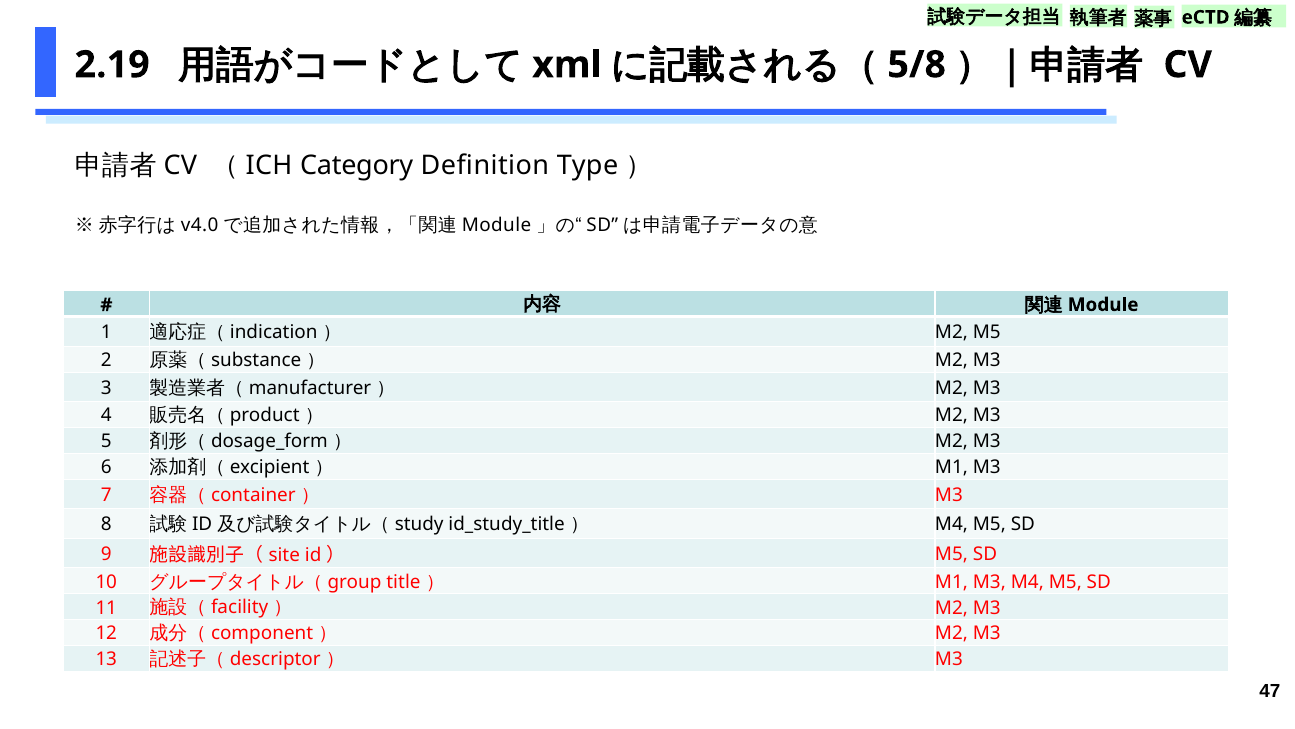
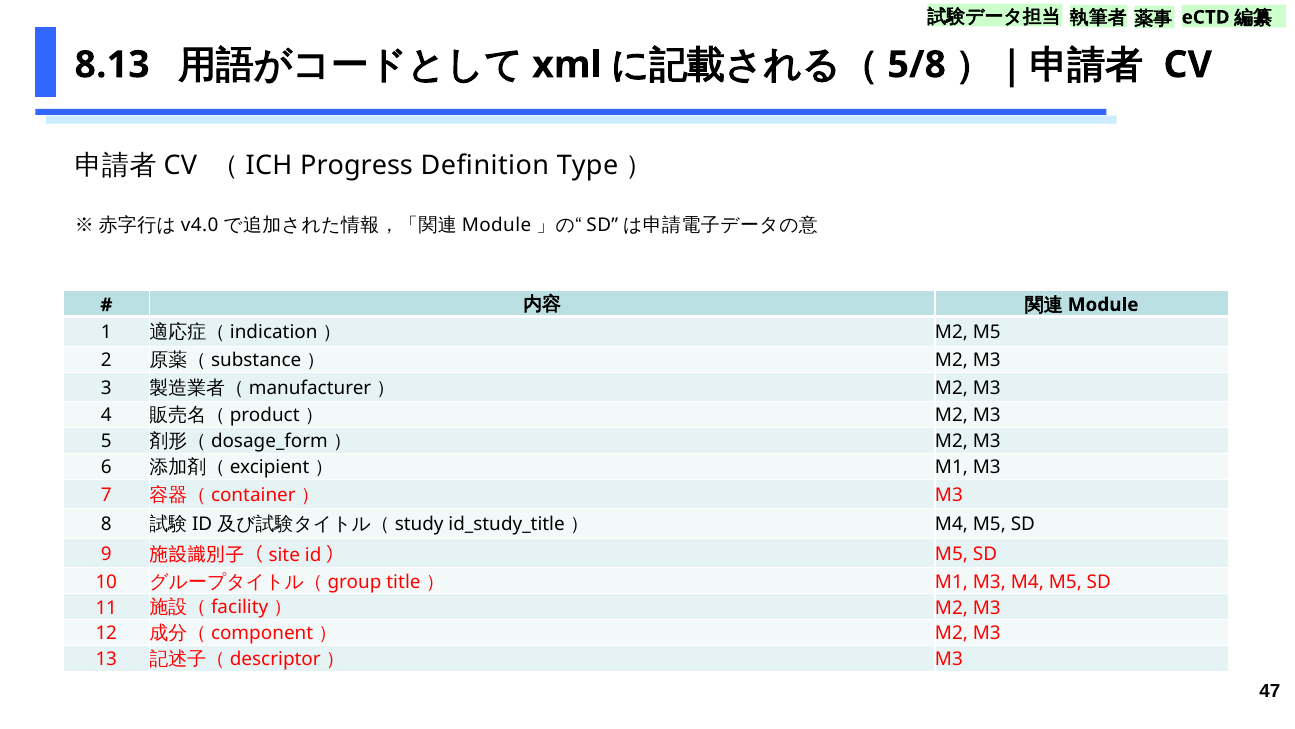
2.19: 2.19 -> 8.13 (112, 65)
Category: Category -> Progress (357, 166)
